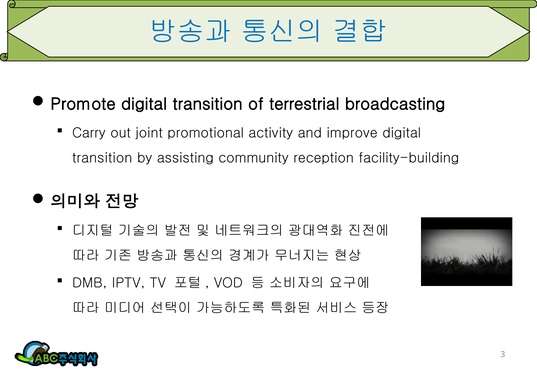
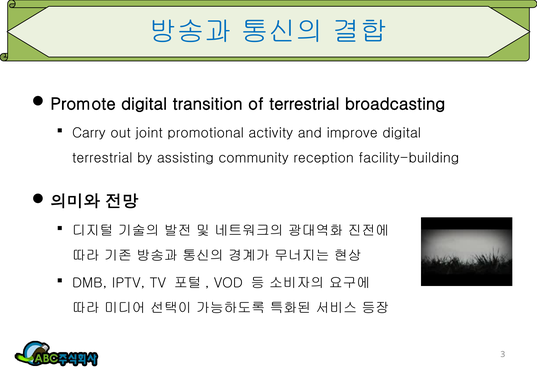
transition: transition -> terrestrial (102, 158)
